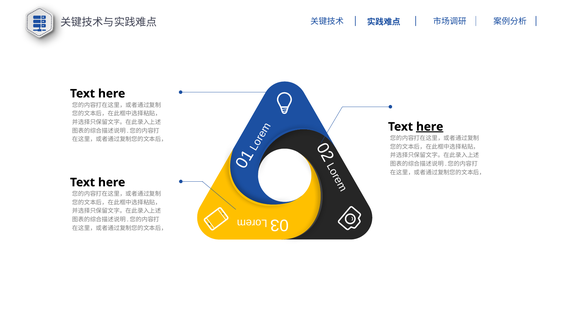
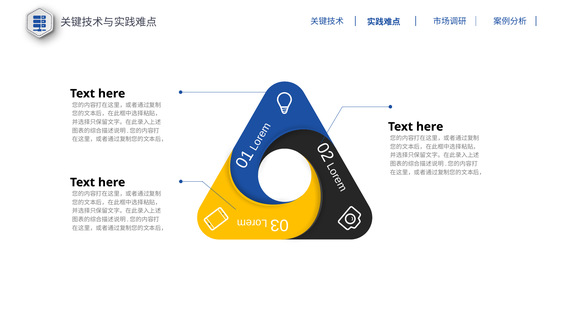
here underline: present -> none (430, 127)
